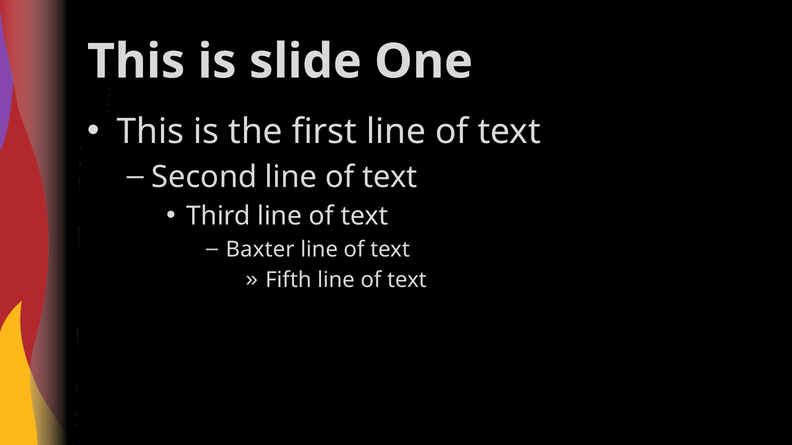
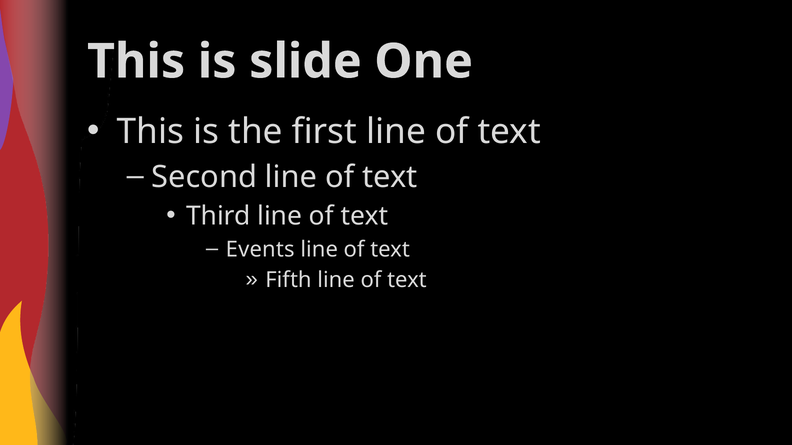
Baxter: Baxter -> Events (260, 249)
